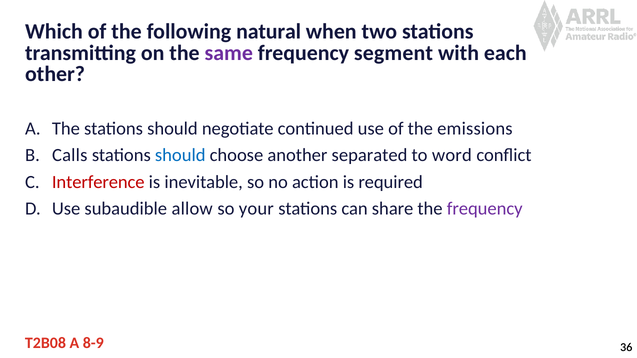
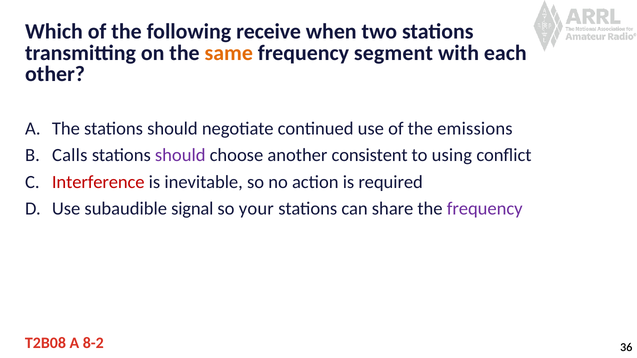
natural: natural -> receive (269, 32)
same colour: purple -> orange (229, 53)
should colour: blue -> purple (180, 155)
separated: separated -> consistent (370, 155)
word: word -> using (452, 155)
allow: allow -> signal (192, 209)
8-9: 8-9 -> 8-2 (93, 343)
